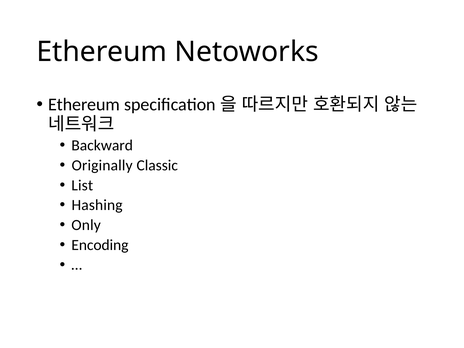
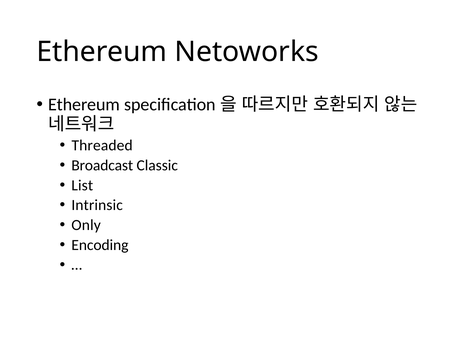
Backward: Backward -> Threaded (102, 145)
Originally: Originally -> Broadcast (102, 165)
Hashing: Hashing -> Intrinsic (97, 205)
